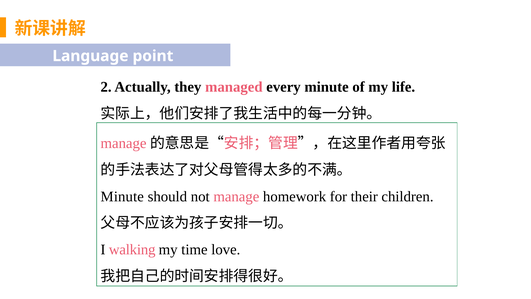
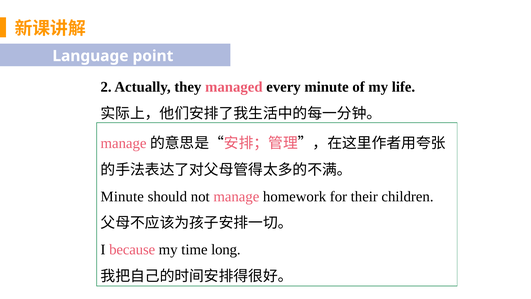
walking: walking -> because (132, 249)
love: love -> long (226, 249)
